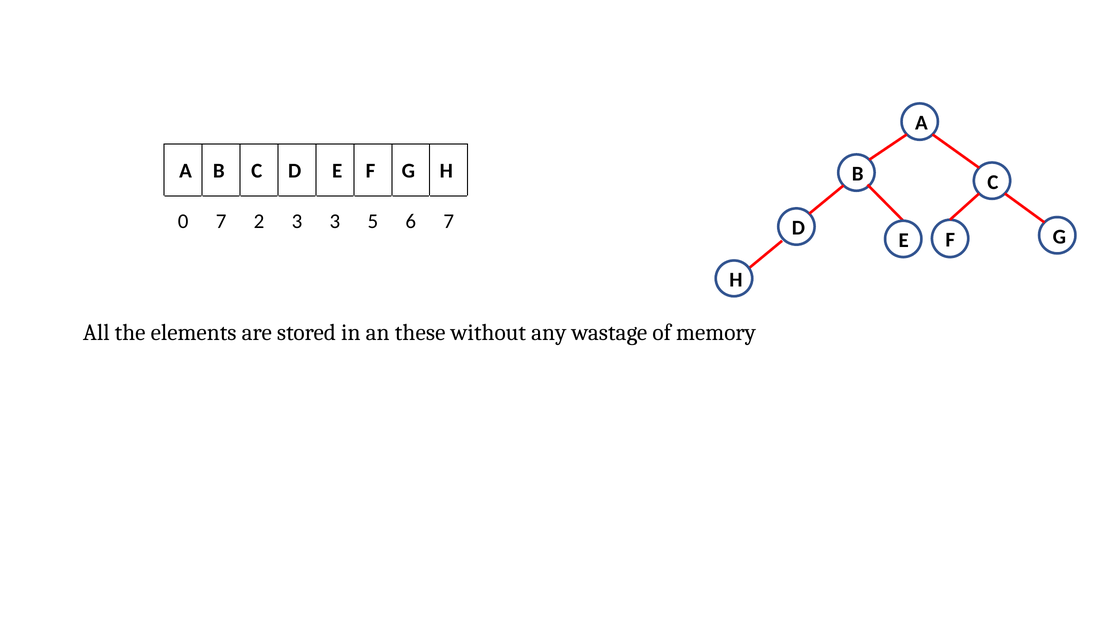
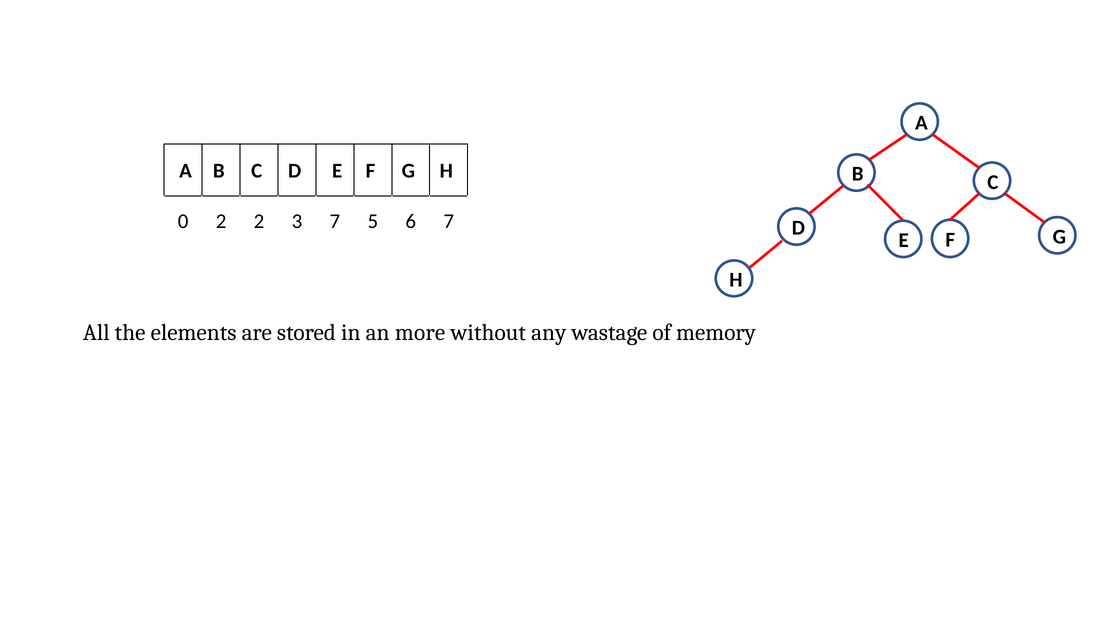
0 7: 7 -> 2 (221, 221)
3 3: 3 -> 7 (335, 221)
these: these -> more (420, 333)
